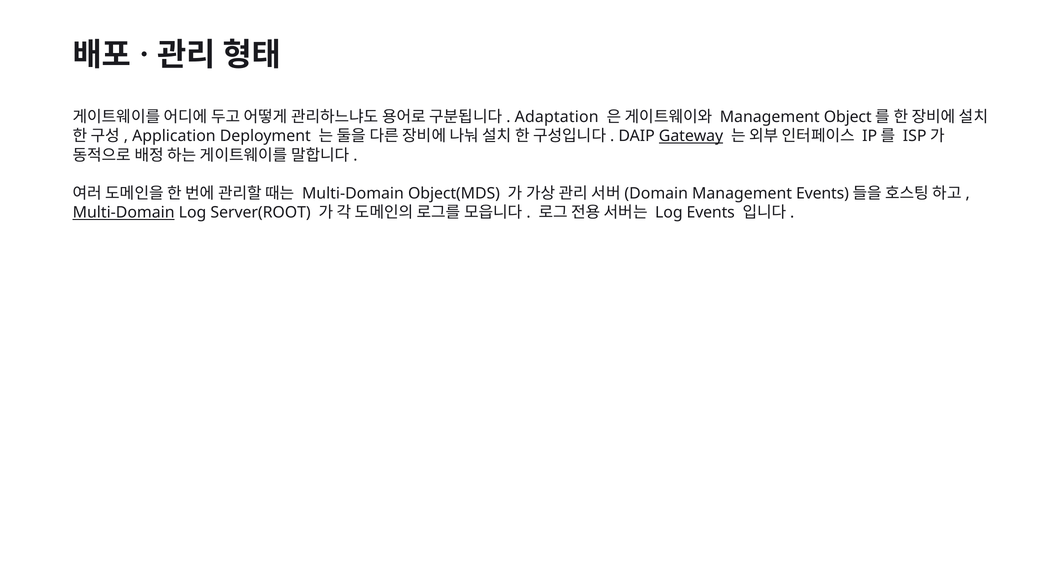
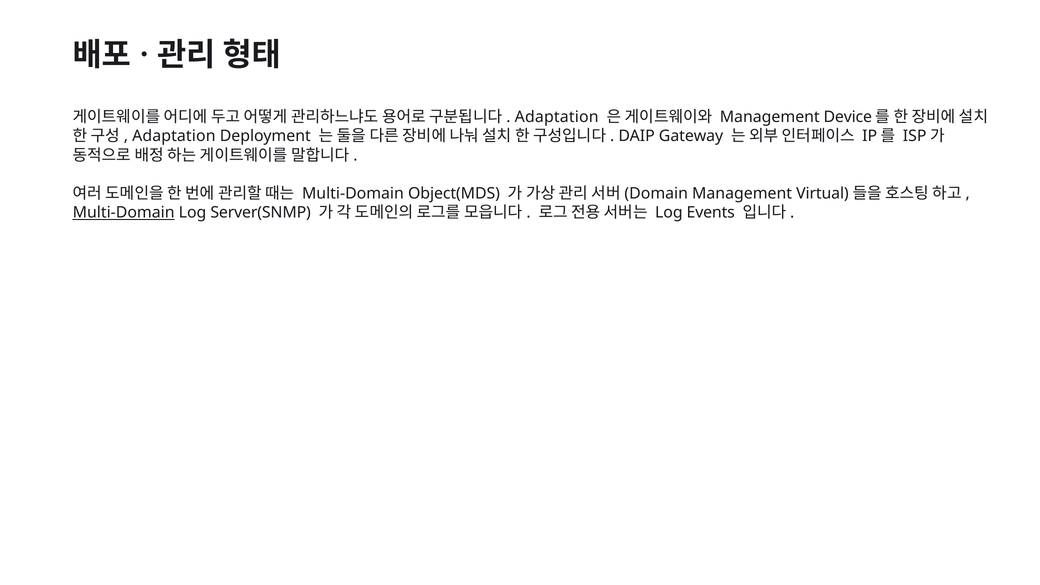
Object: Object -> Device (848, 117)
Application: Application -> Adaptation (174, 136)
Gateway underline: present -> none (691, 136)
Management Events: Events -> Virtual (822, 193)
Server(ROOT: Server(ROOT -> Server(SNMP (261, 212)
